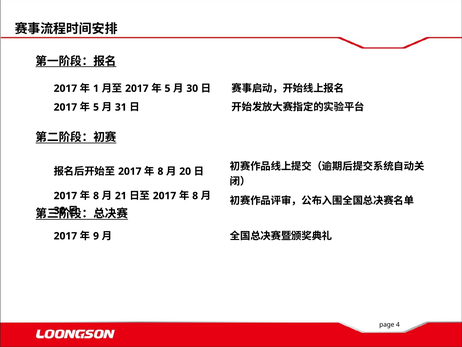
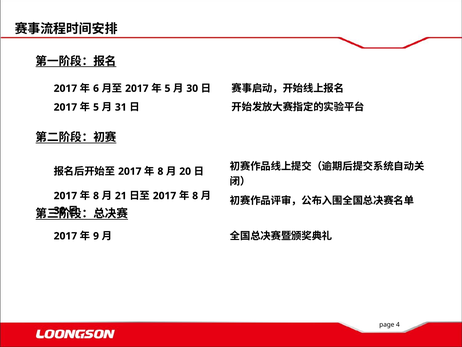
1: 1 -> 6 (96, 88)
